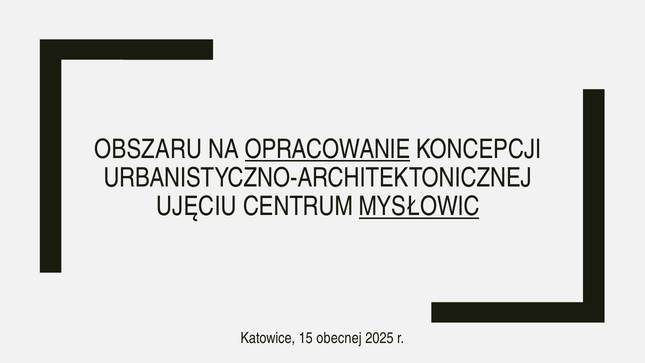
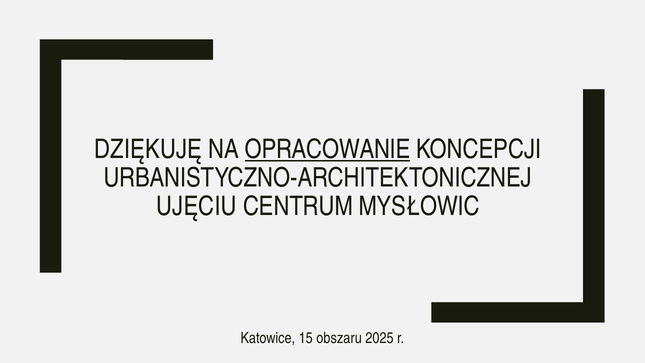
OBSZARU: OBSZARU -> DZIĘKUJĘ (148, 149)
MYSŁOWIC underline: present -> none (419, 206)
obecnej: obecnej -> obszaru (339, 338)
